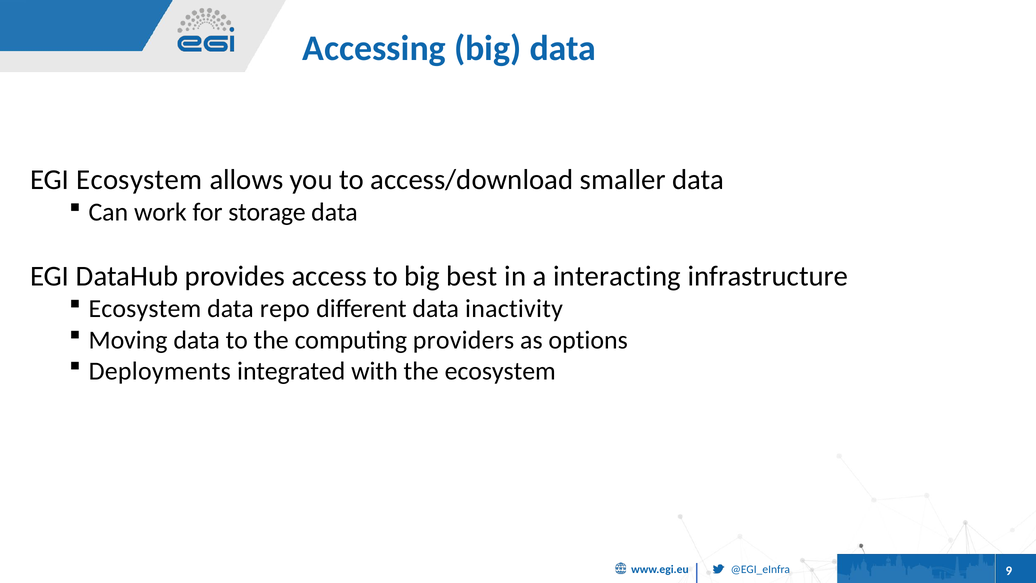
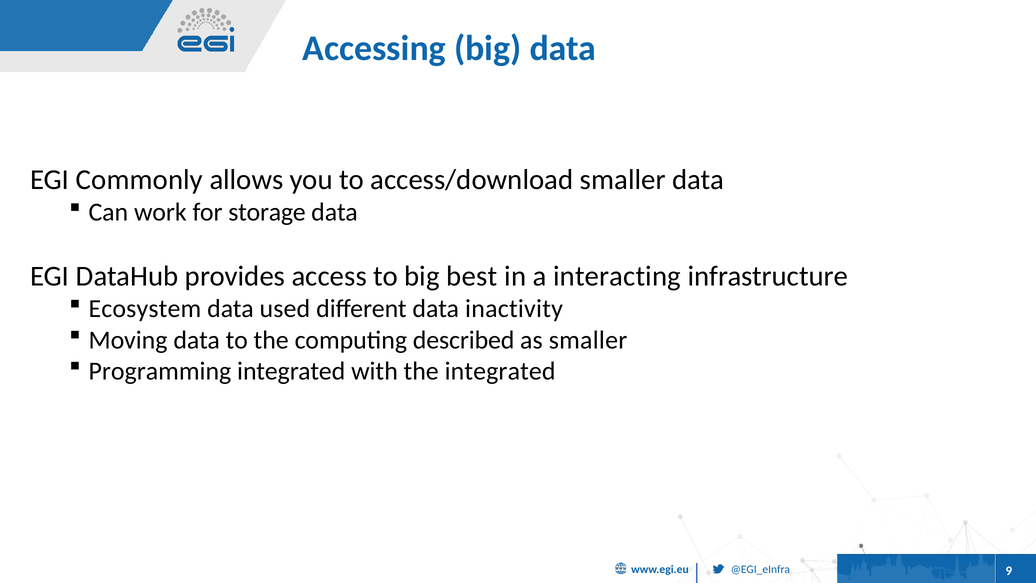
EGI Ecosystem: Ecosystem -> Commonly (139, 180)
repo: repo -> used (285, 309)
providers: providers -> described (464, 340)
as options: options -> smaller (588, 340)
Deployments: Deployments -> Programming (160, 371)
the ecosystem: ecosystem -> integrated (500, 371)
